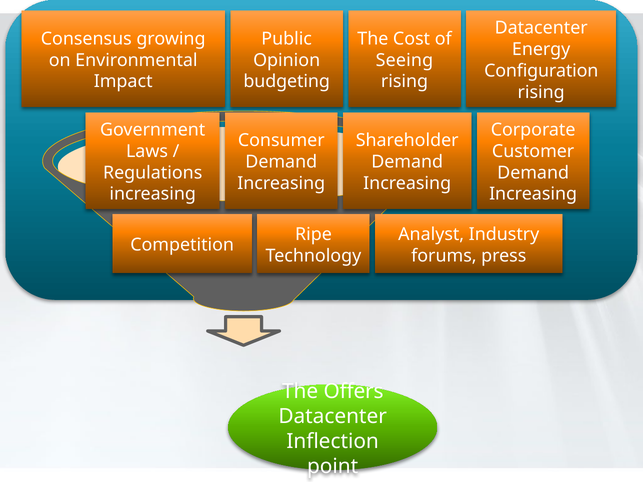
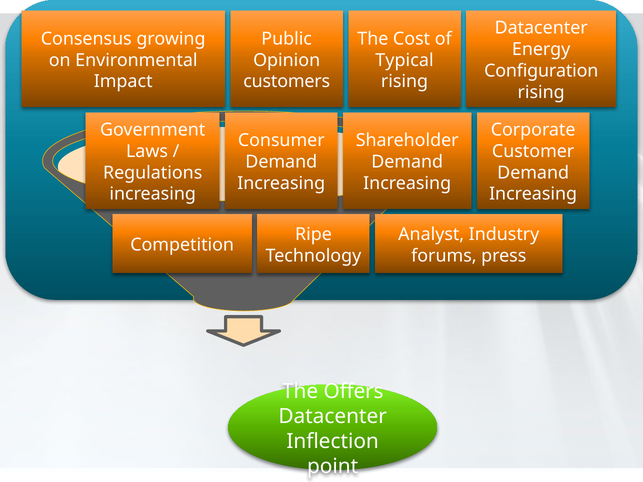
Seeing: Seeing -> Typical (404, 60)
budgeting: budgeting -> customers (287, 82)
